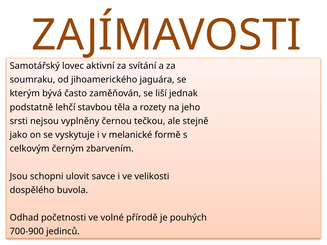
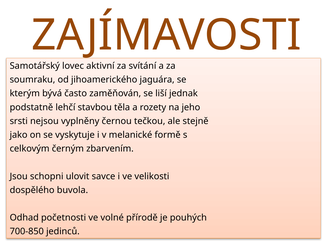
700-900: 700-900 -> 700-850 (27, 232)
